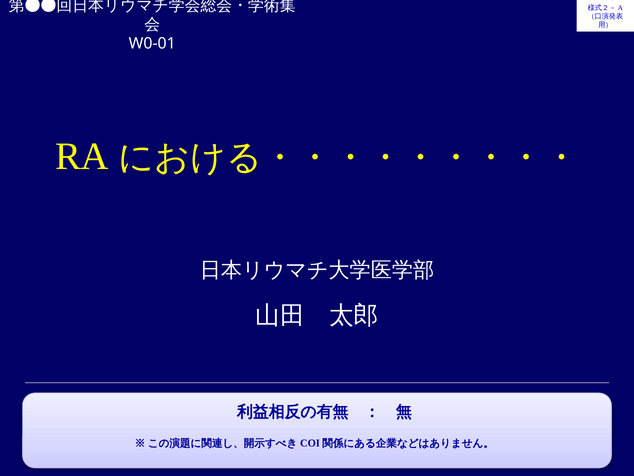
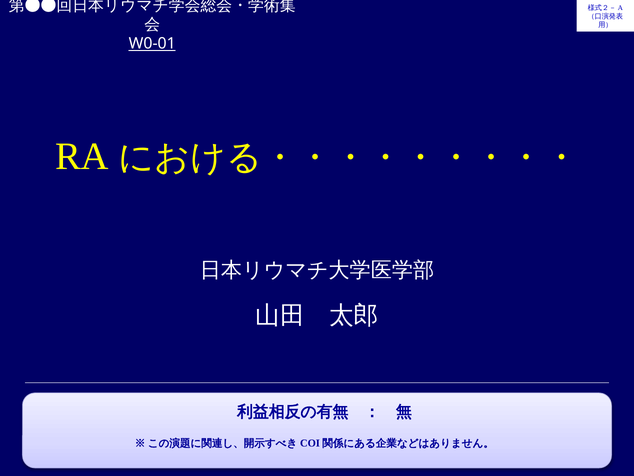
W0-01 underline: none -> present (152, 44)
